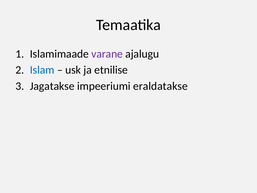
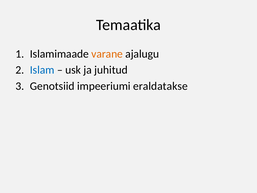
varane colour: purple -> orange (107, 54)
etnilise: etnilise -> juhitud (111, 70)
Jagatakse: Jagatakse -> Genotsiid (52, 86)
